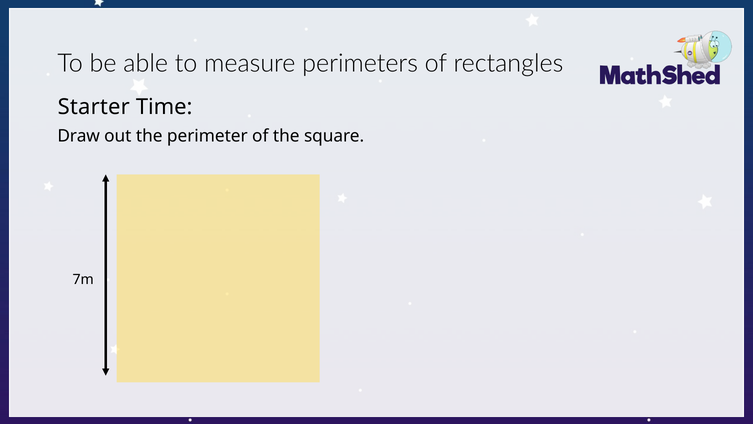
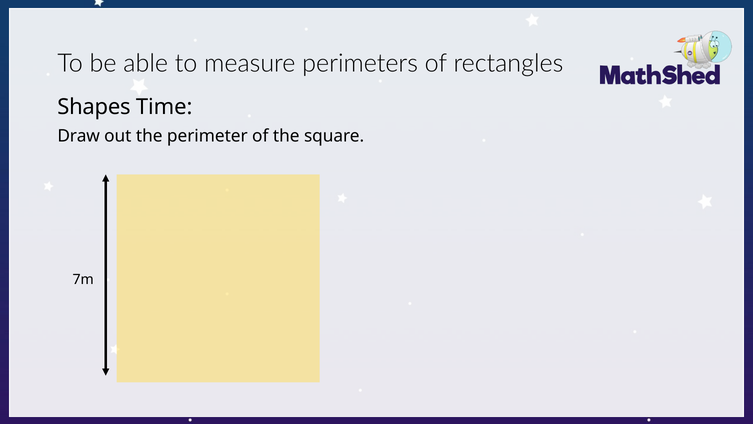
Starter: Starter -> Shapes (94, 107)
